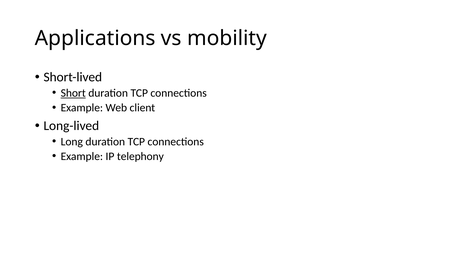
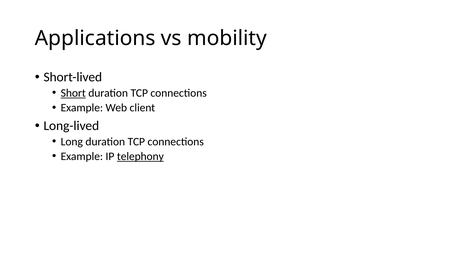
telephony underline: none -> present (140, 157)
